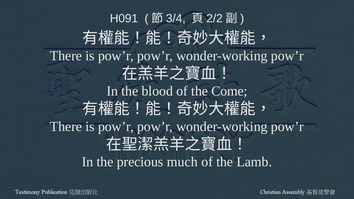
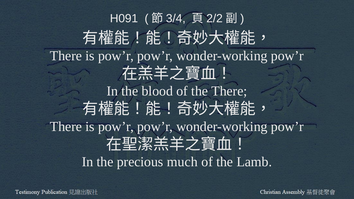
the Come: Come -> There (229, 91)
